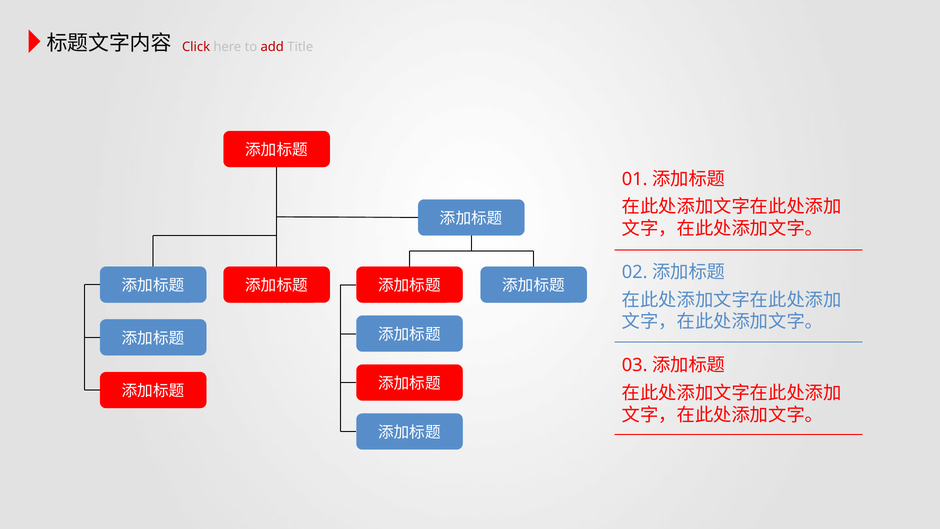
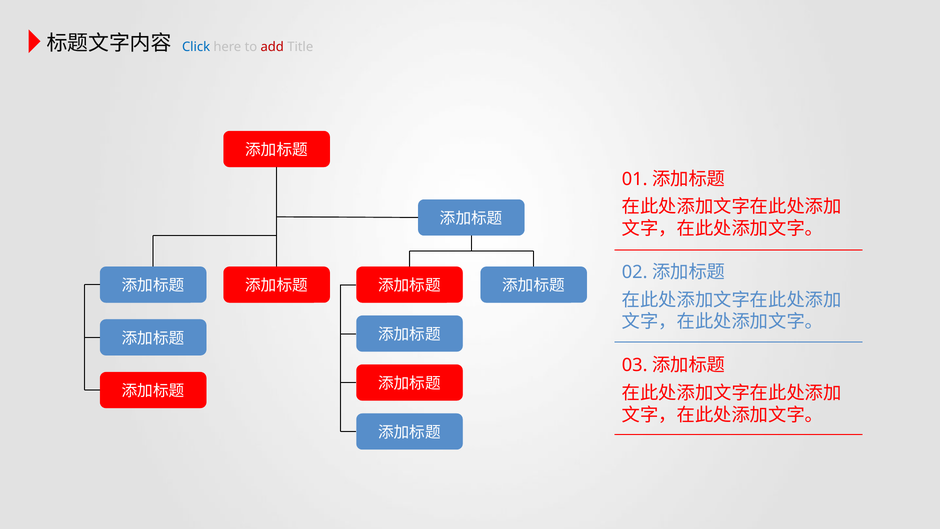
Click colour: red -> blue (196, 47)
